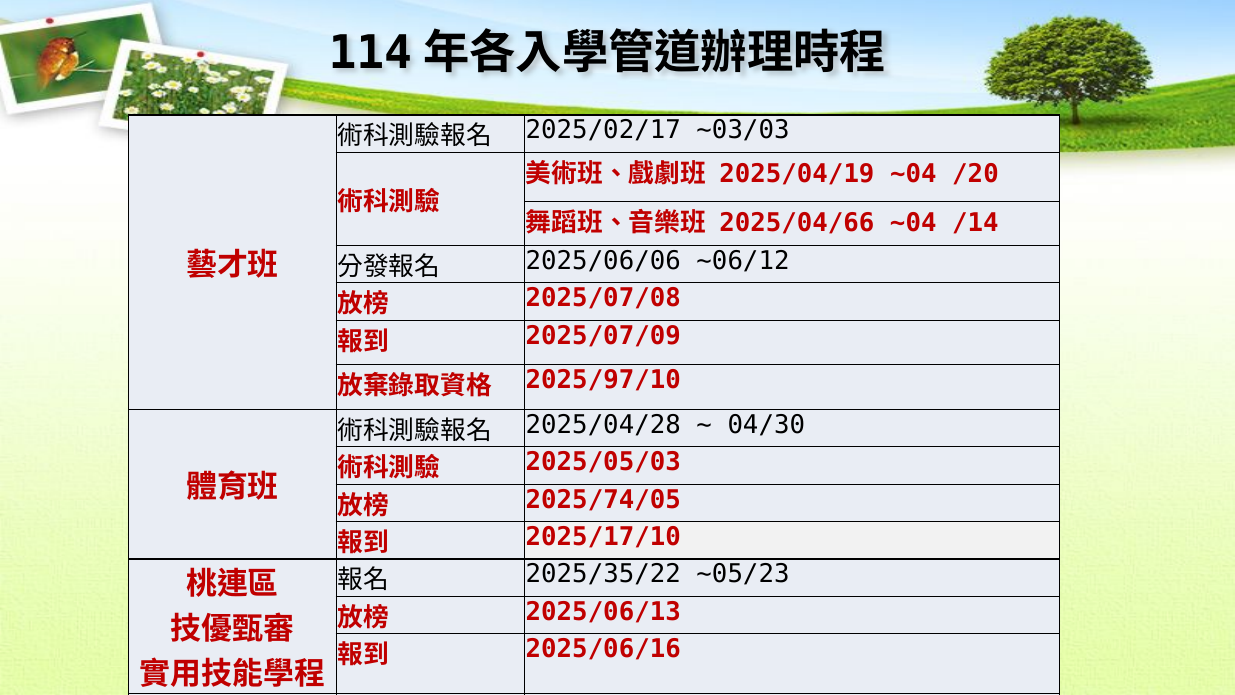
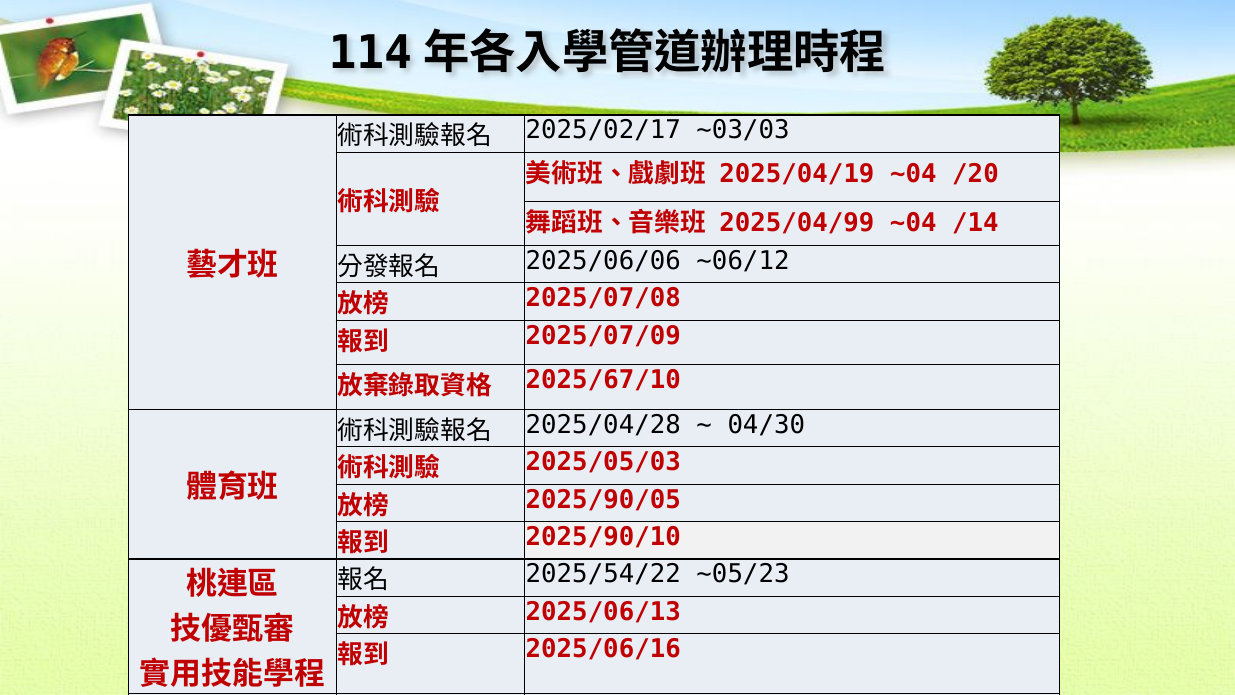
2025/04/66: 2025/04/66 -> 2025/04/99 (797, 223)
2025/97/10: 2025/97/10 -> 2025/67/10 (603, 380)
2025/74/05: 2025/74/05 -> 2025/90/05 (603, 499)
2025/17/10: 2025/17/10 -> 2025/90/10 (603, 537)
2025/35/22: 2025/35/22 -> 2025/54/22 (603, 574)
